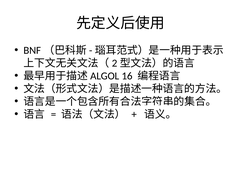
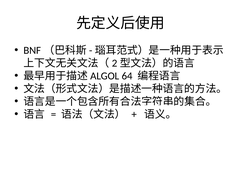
16: 16 -> 64 (127, 76)
